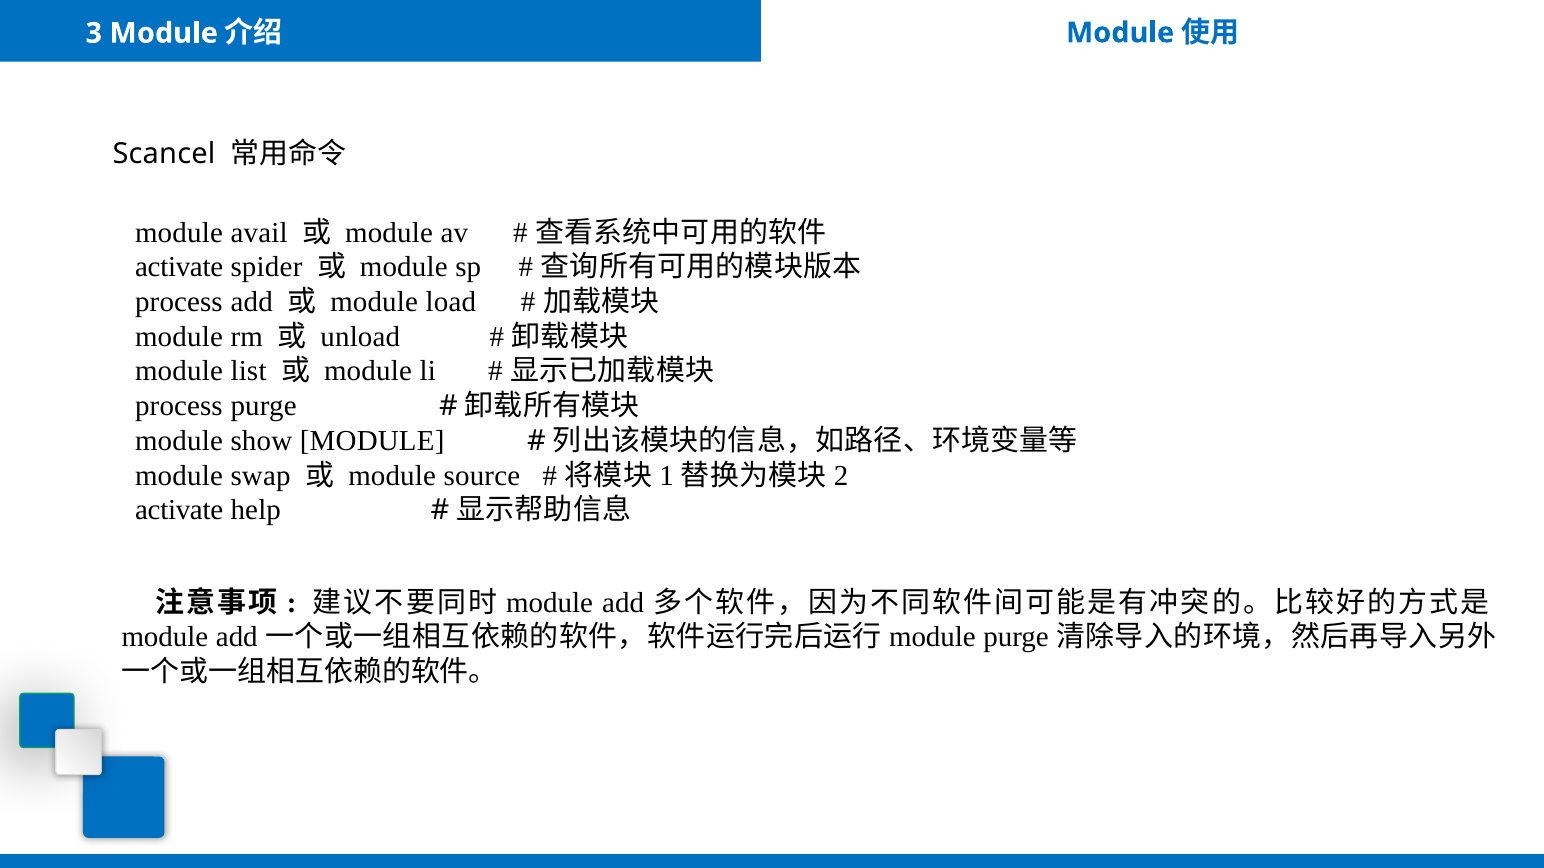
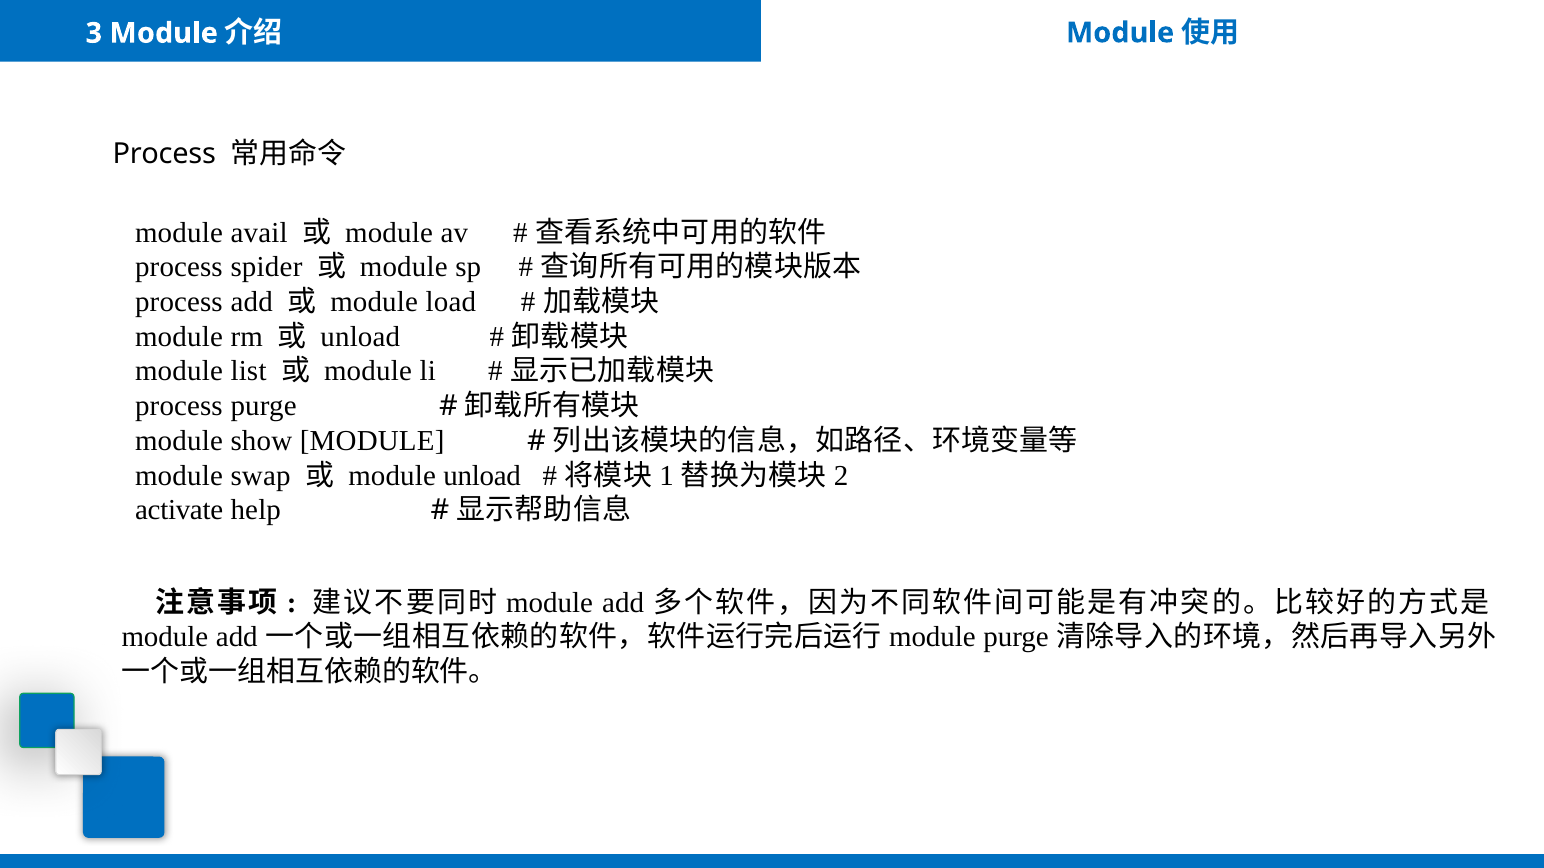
Scancel: Scancel -> Process (164, 154)
activate: activate -> process (179, 267)
module source: source -> unload (482, 476)
